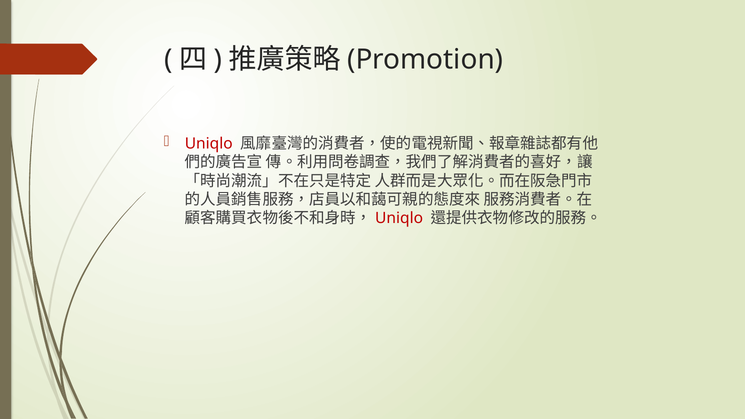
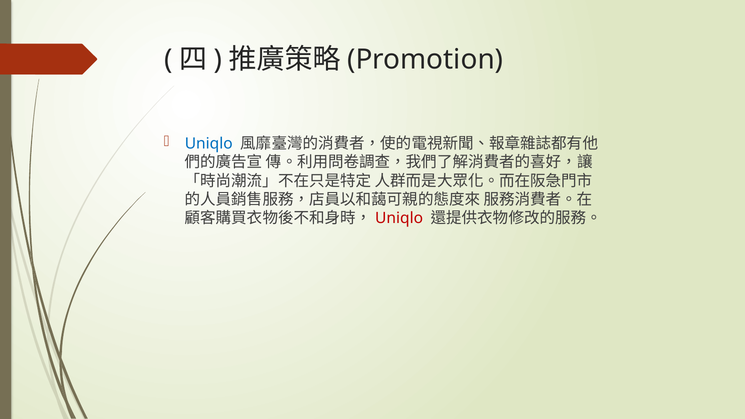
Uniqlo colour: red -> blue (209, 144)
